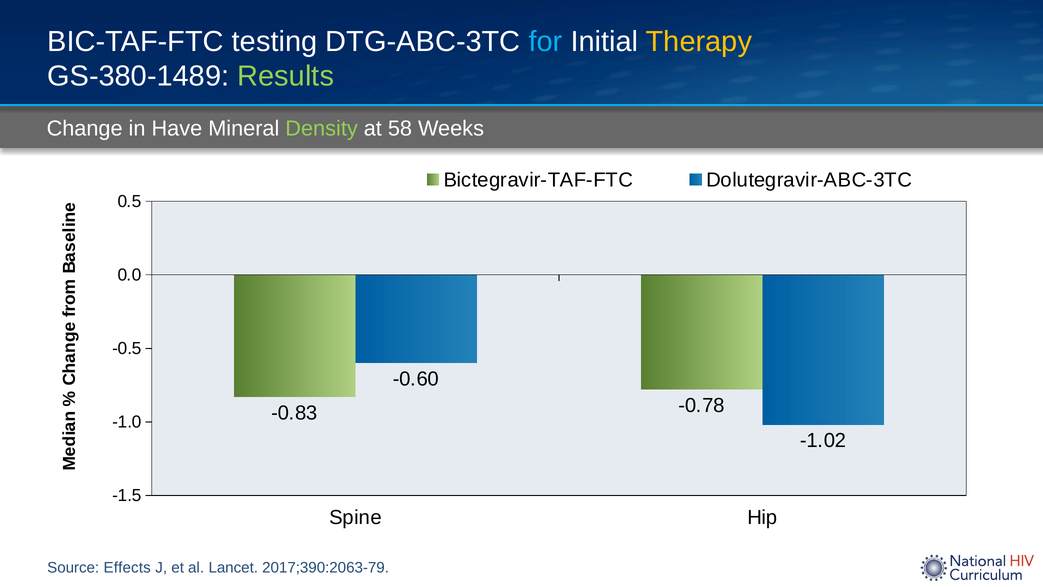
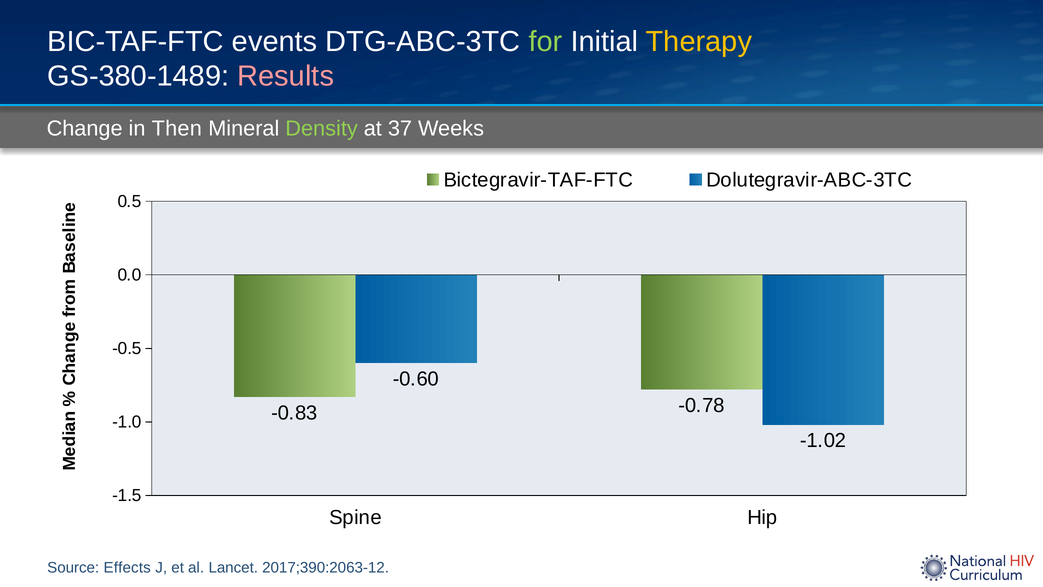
testing: testing -> events (275, 41)
for colour: light blue -> light green (545, 41)
Results colour: light green -> pink (286, 76)
Have: Have -> Then (177, 128)
58: 58 -> 37 (400, 128)
2017;390:2063-79: 2017;390:2063-79 -> 2017;390:2063-12 (326, 568)
